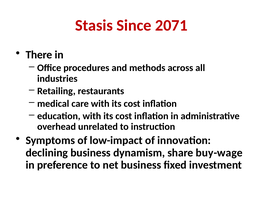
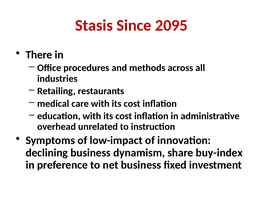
2071: 2071 -> 2095 (171, 25)
buy-wage: buy-wage -> buy-index (219, 153)
